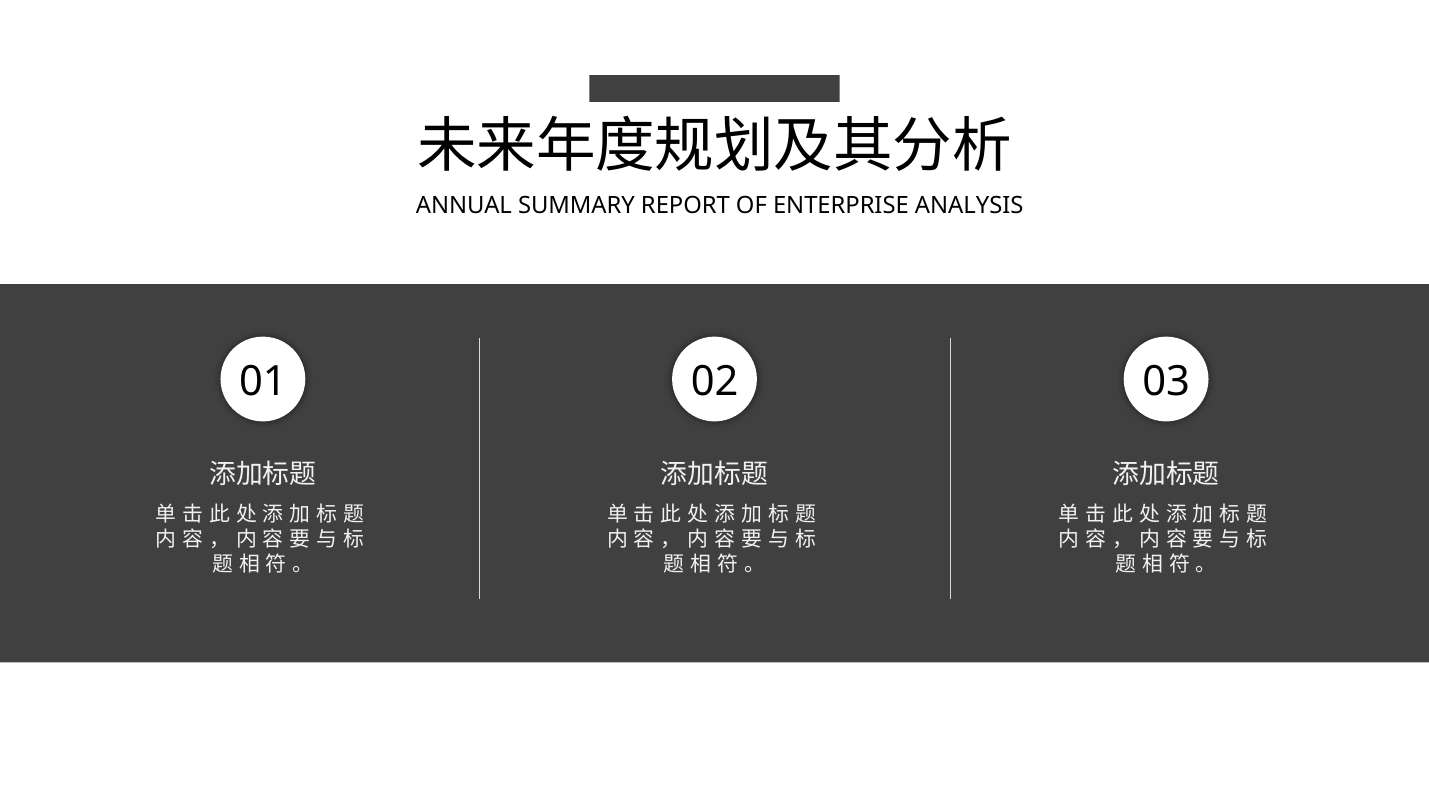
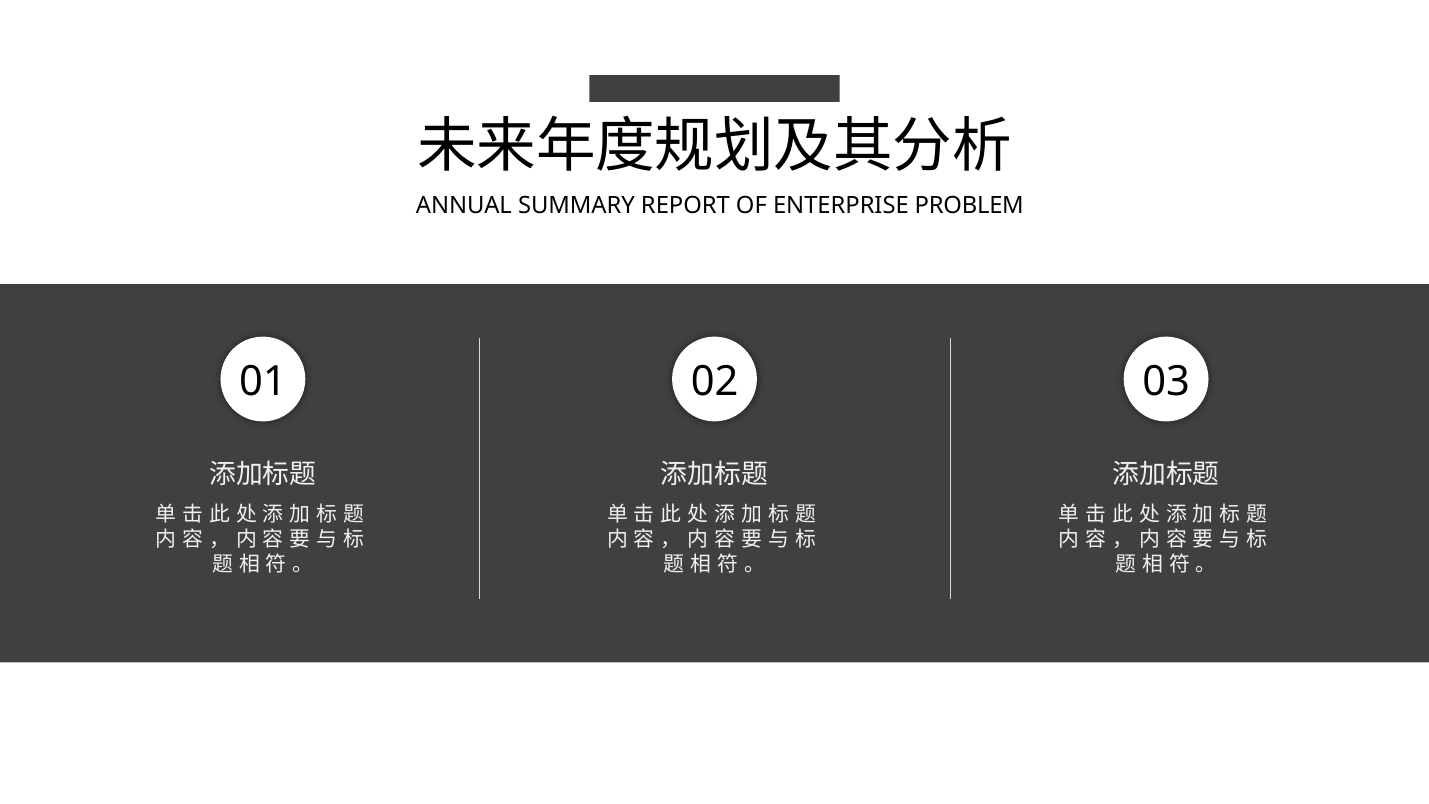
ANALYSIS: ANALYSIS -> PROBLEM (969, 206)
